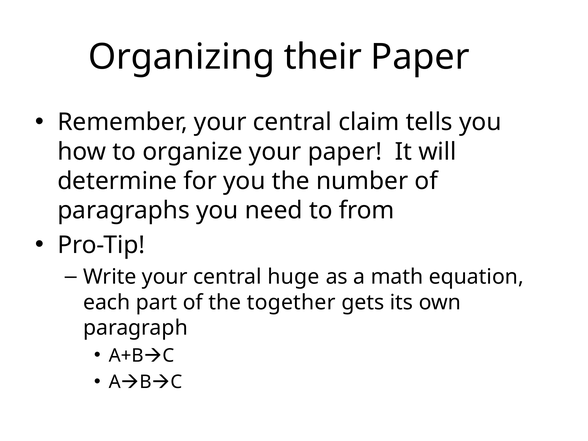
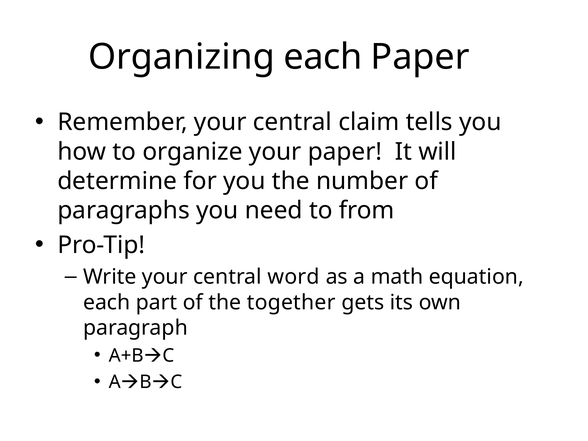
Organizing their: their -> each (323, 57)
huge: huge -> word (294, 277)
